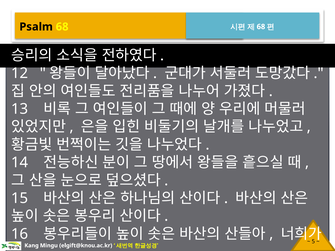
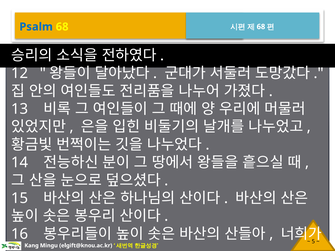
Psalm colour: black -> blue (36, 27)
